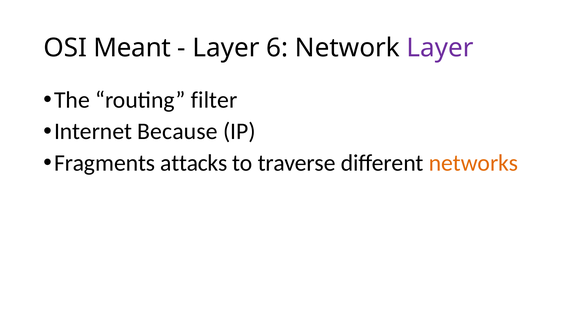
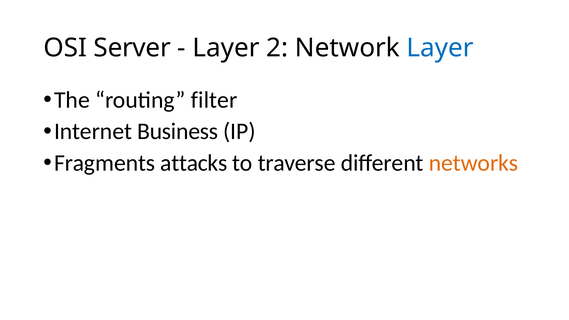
Meant: Meant -> Server (132, 48)
6: 6 -> 2 (277, 48)
Layer colour: purple -> blue (440, 48)
Because: Because -> Business (178, 131)
